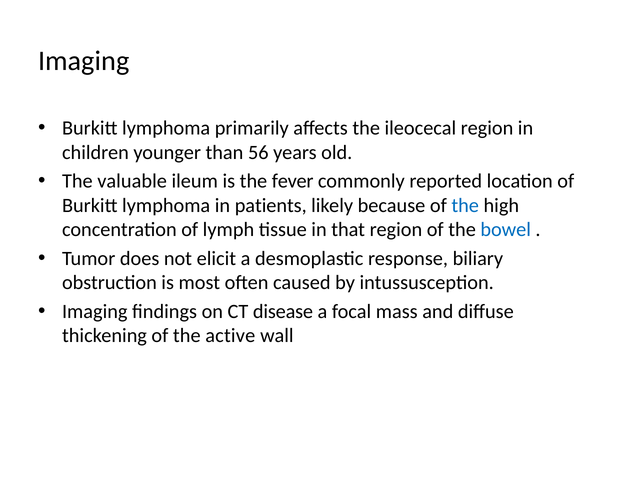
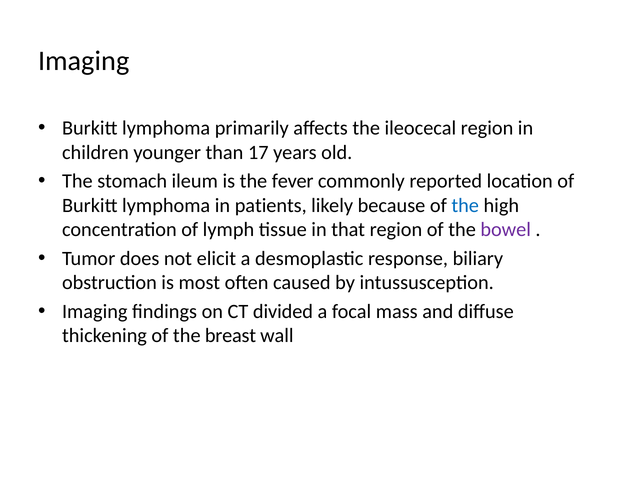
56: 56 -> 17 (258, 152)
valuable: valuable -> stomach (132, 181)
bowel colour: blue -> purple (506, 230)
disease: disease -> divided (283, 311)
active: active -> breast (231, 336)
